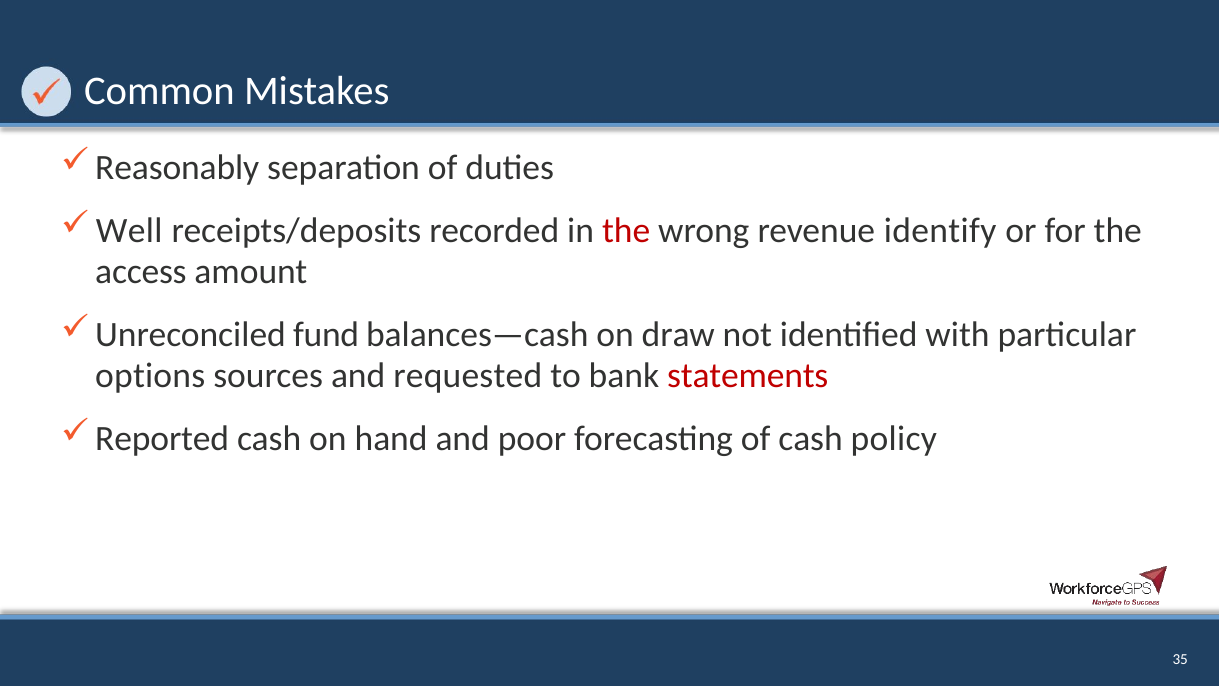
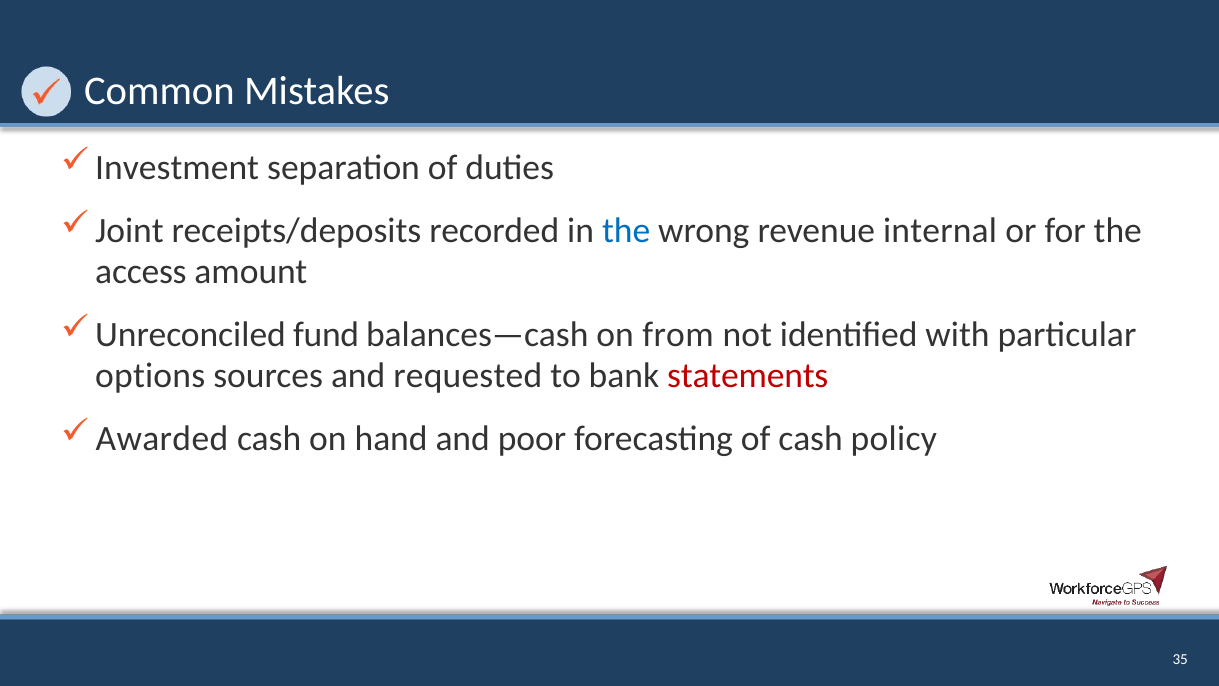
Reasonably: Reasonably -> Investment (177, 167)
Well: Well -> Joint (129, 231)
the colour: red -> blue (626, 231)
identify: identify -> internal (940, 231)
draw: draw -> from (678, 335)
Reported: Reported -> Awarded (162, 439)
